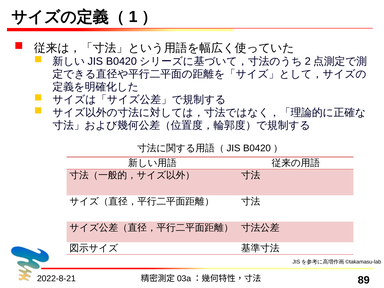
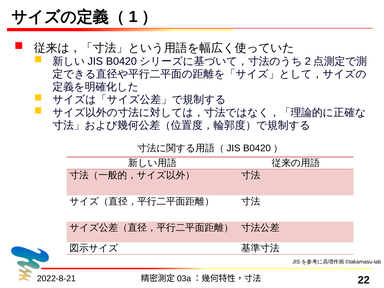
89: 89 -> 22 (364, 280)
